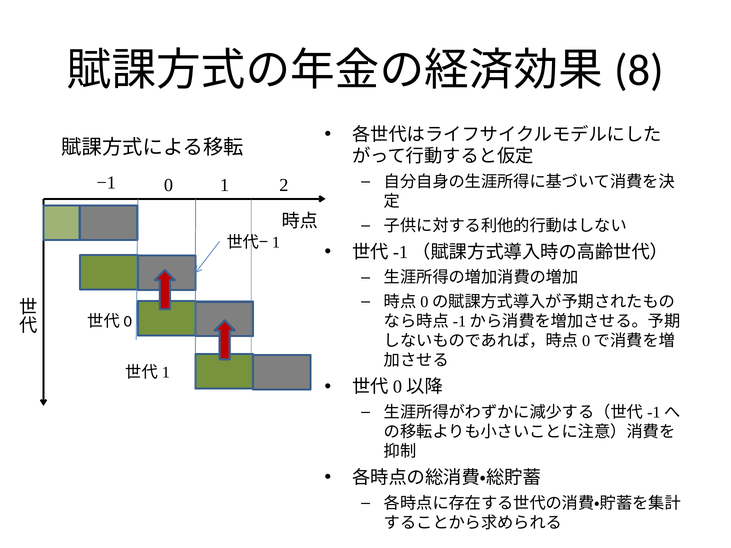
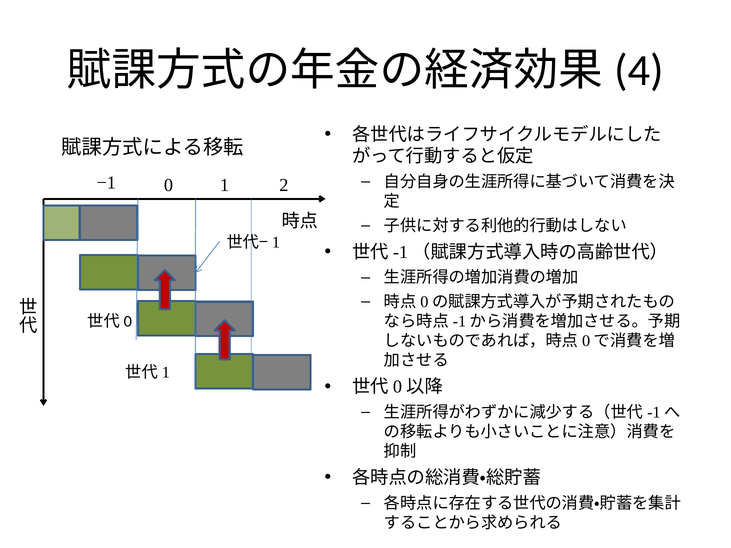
8: 8 -> 4 (639, 71)
